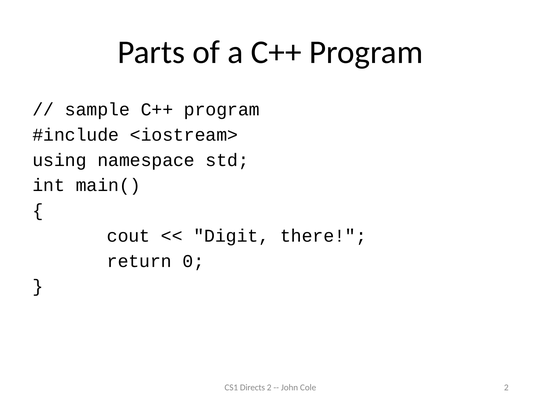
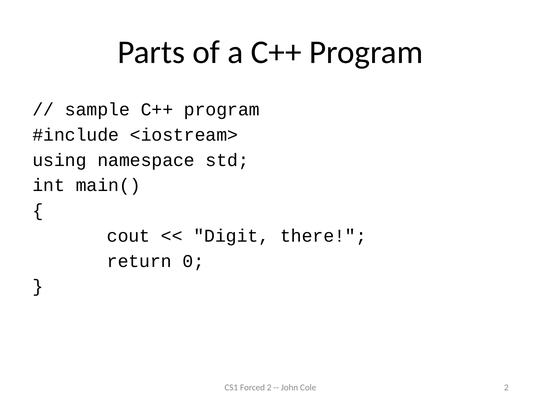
Directs: Directs -> Forced (252, 387)
